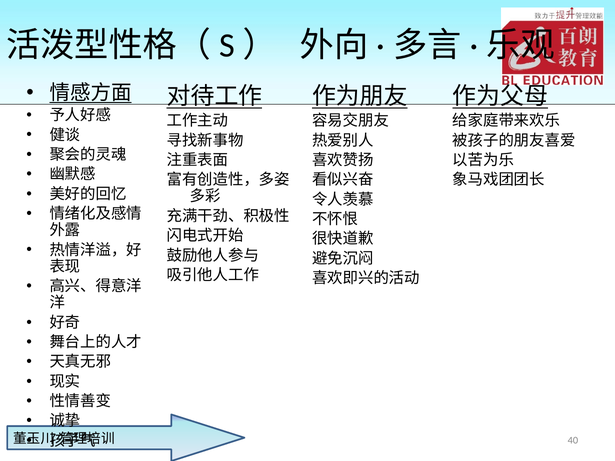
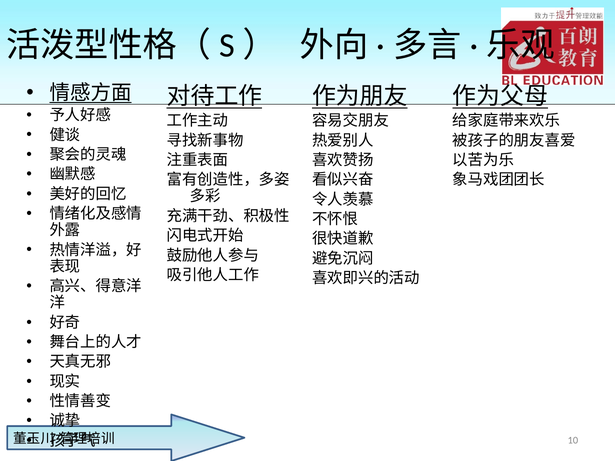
40: 40 -> 10 (573, 440)
